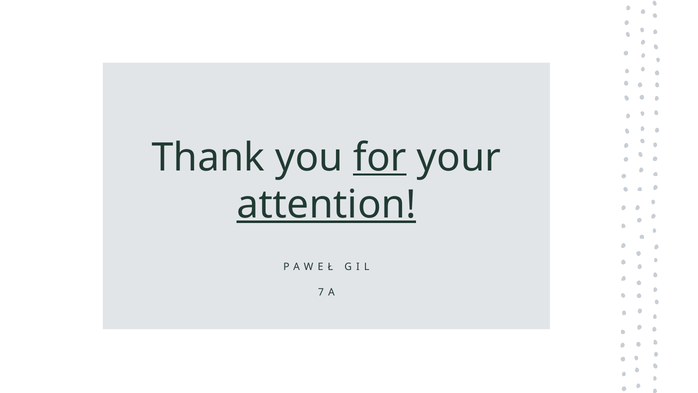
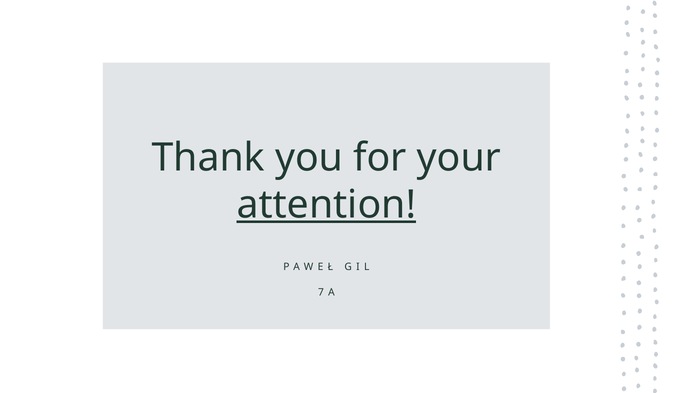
for underline: present -> none (380, 157)
